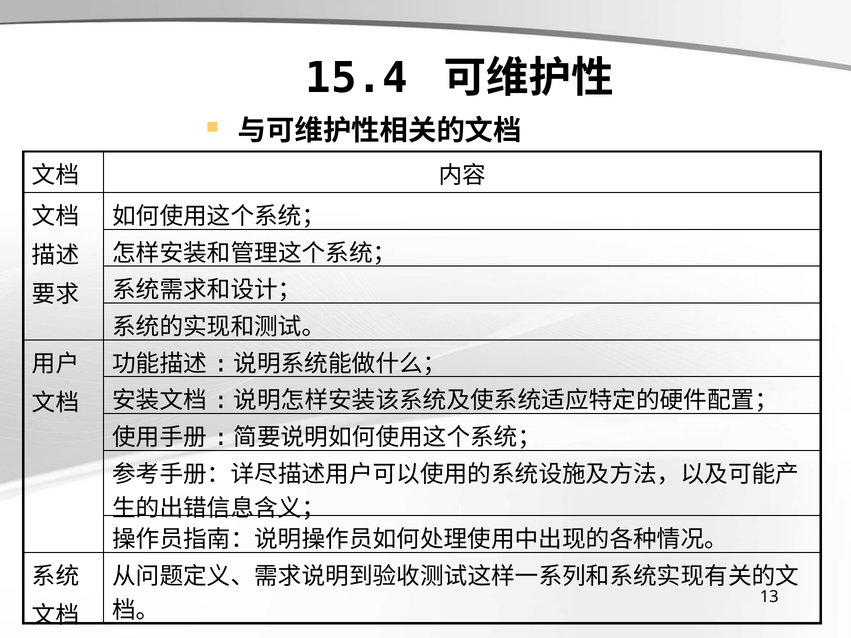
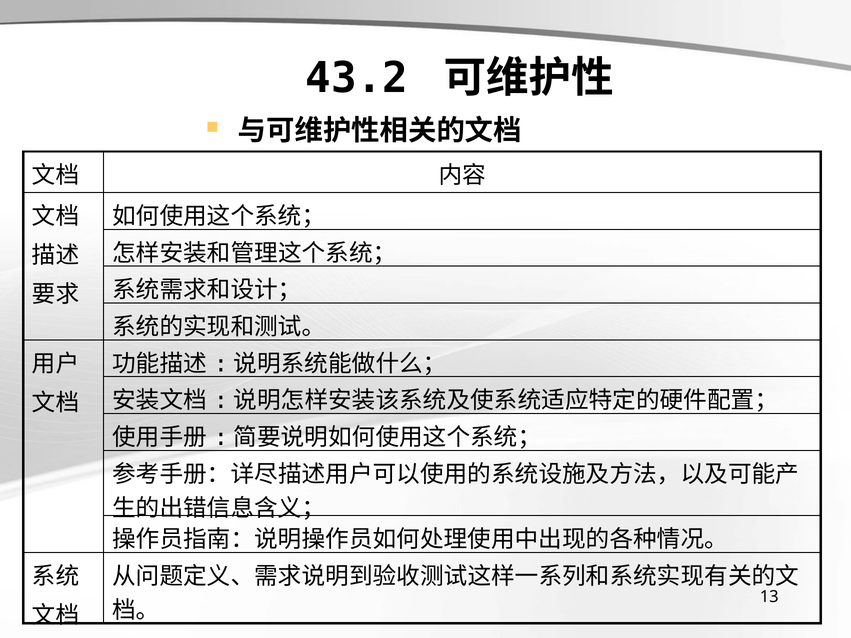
15.4: 15.4 -> 43.2 (357, 78)
